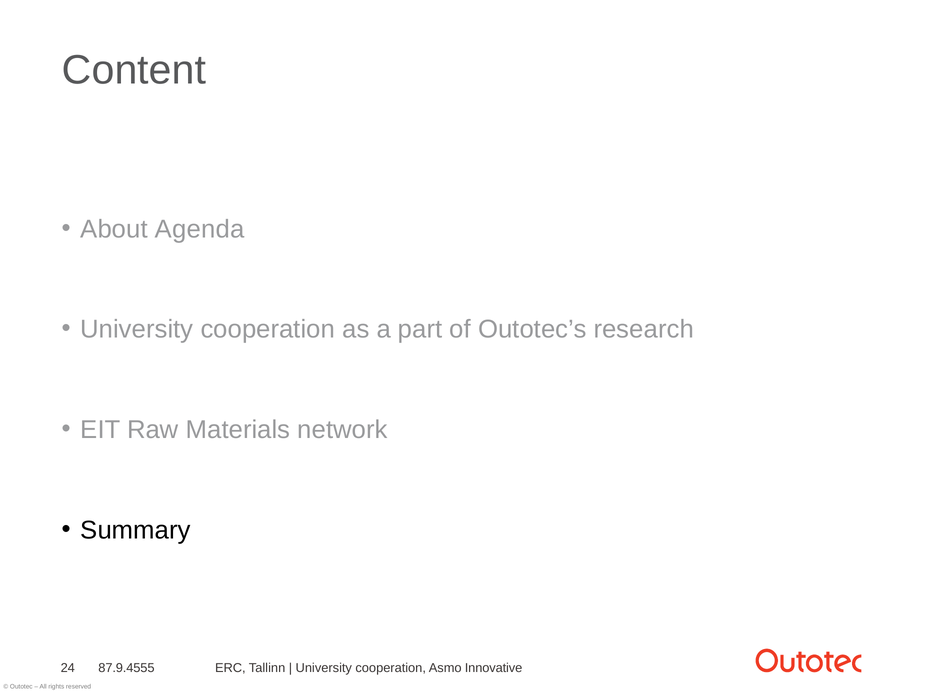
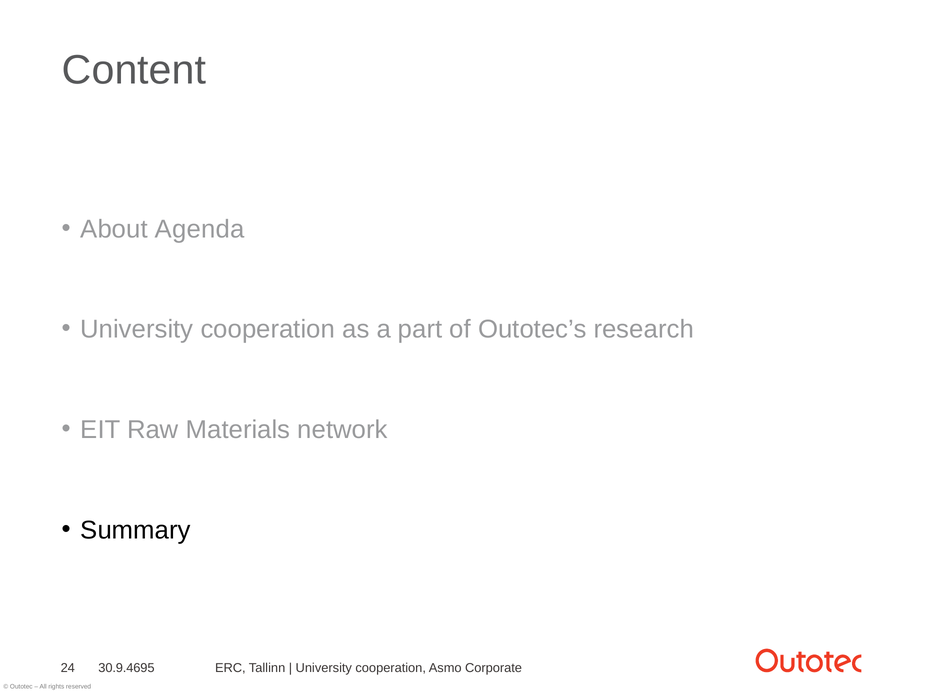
87.9.4555: 87.9.4555 -> 30.9.4695 (126, 669)
Innovative: Innovative -> Corporate (494, 669)
